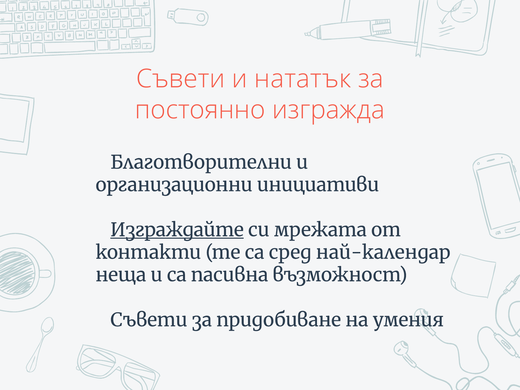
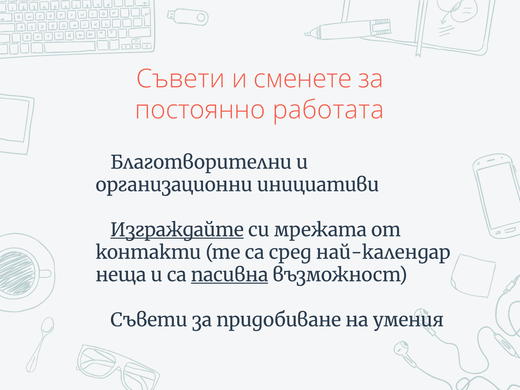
нататък: нататък -> сменете (303, 79)
изгражда: изгражда -> работата (328, 110)
пасивна underline: none -> present (230, 275)
